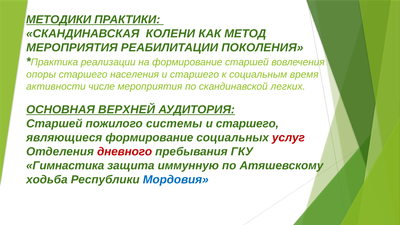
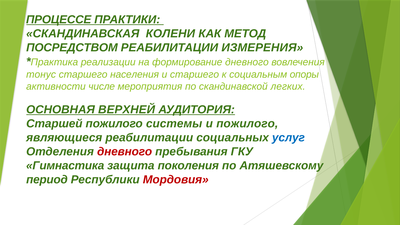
МЕТОДИКИ: МЕТОДИКИ -> ПРОЦЕССЕ (59, 20)
МЕРОПРИЯТИЯ: МЕРОПРИЯТИЯ -> ПОСРЕДСТВОМ (72, 48)
ПОКОЛЕНИЯ: ПОКОЛЕНИЯ -> ИЗМЕРЕНИЯ (262, 48)
формирование старшей: старшей -> дневного (247, 62)
опоры: опоры -> тонус (41, 74)
время: время -> опоры (304, 74)
старшего: старшего -> пожилого (247, 124)
являющиеся формирование: формирование -> реабилитации (149, 138)
услуг colour: red -> blue (288, 138)
иммунную: иммунную -> поколения (188, 166)
ходьба: ходьба -> период (47, 180)
Мордовия colour: blue -> red (176, 180)
